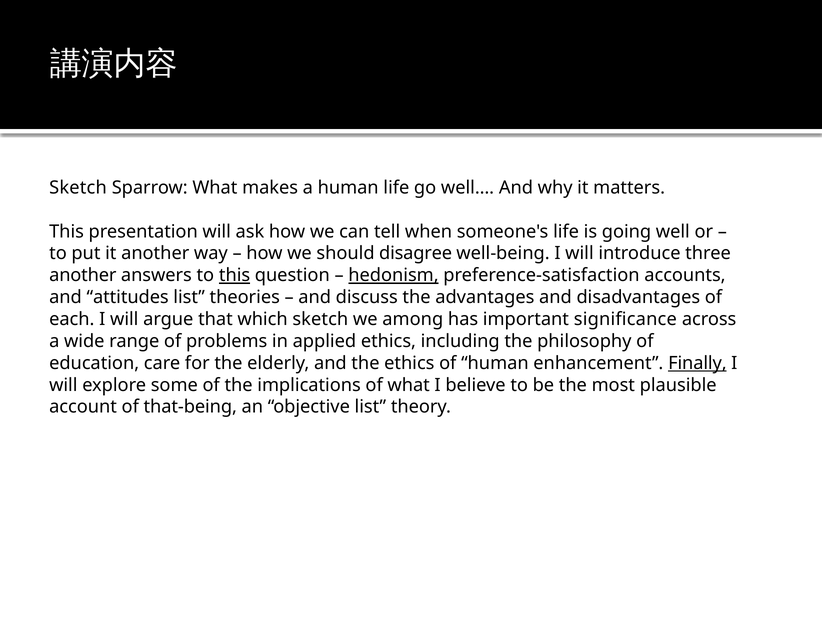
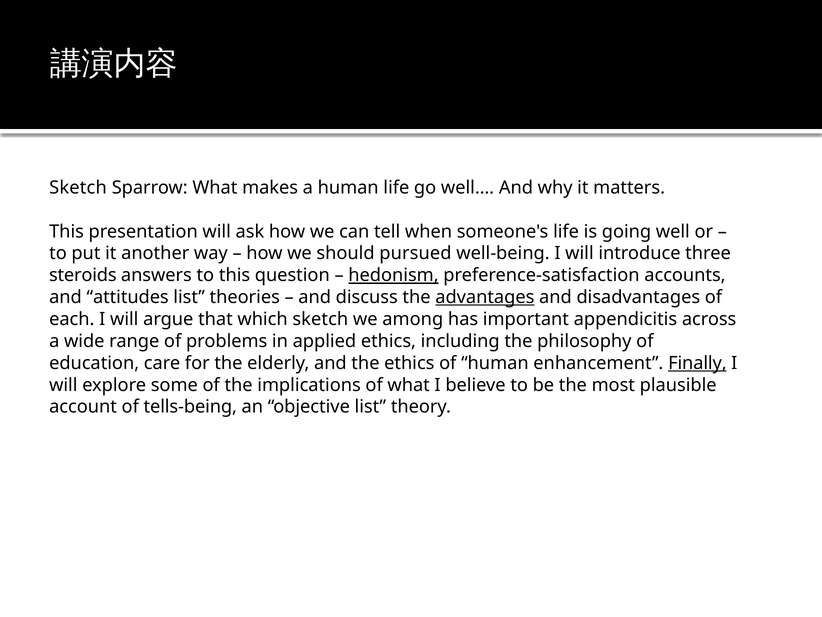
disagree: disagree -> pursued (415, 253)
another: another -> steroids (83, 275)
this underline: present -> none (235, 275)
advantages underline: none -> present (485, 297)
significance: significance -> appendicitis (625, 319)
that-being: that-being -> tells-being (190, 407)
